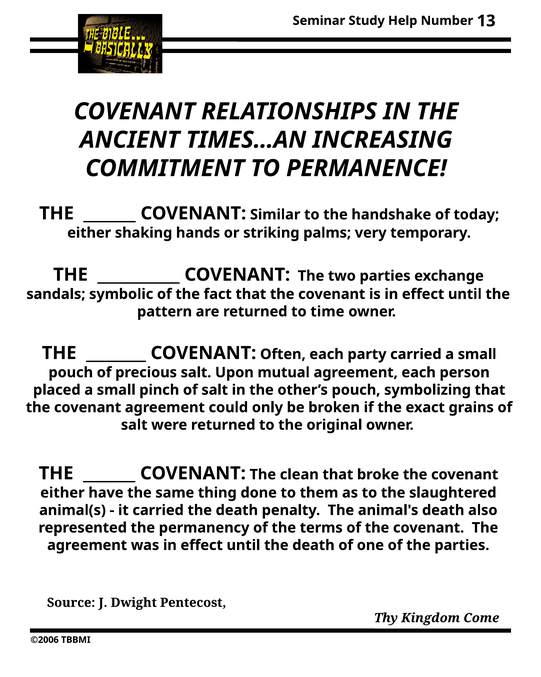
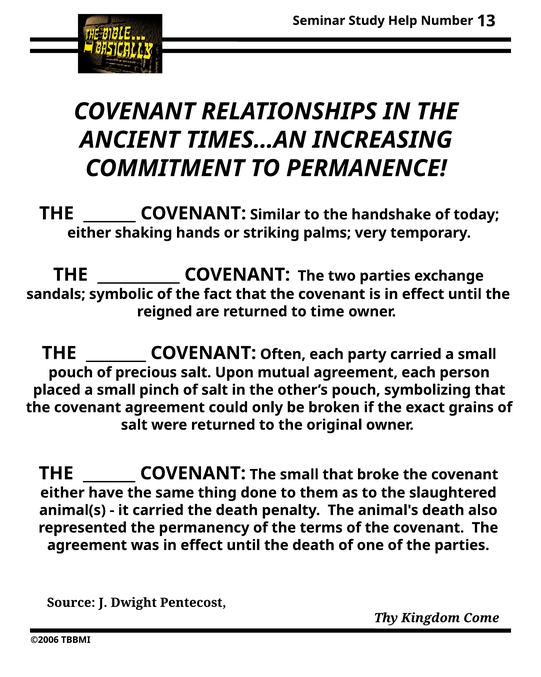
pattern: pattern -> reigned (165, 311)
The clean: clean -> small (299, 474)
